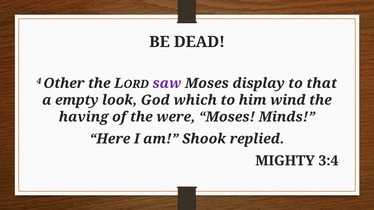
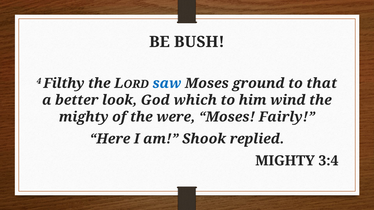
DEAD: DEAD -> BUSH (199, 42)
Other: Other -> Filthy (64, 83)
saw colour: purple -> blue (167, 83)
display: display -> ground (259, 83)
empty: empty -> better (77, 100)
having: having -> mighty (84, 117)
Minds: Minds -> Fairly (287, 117)
